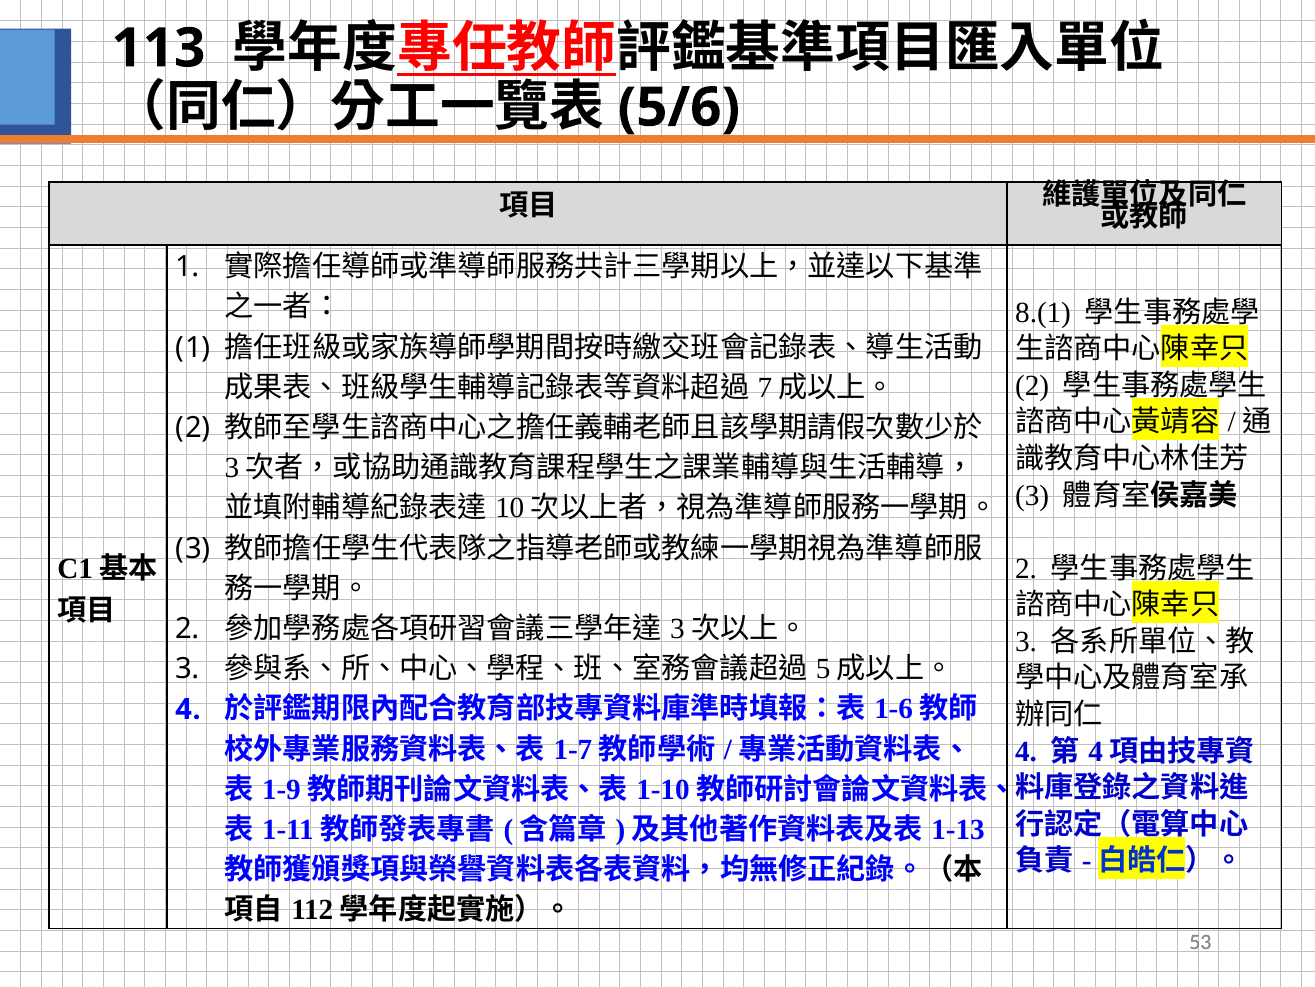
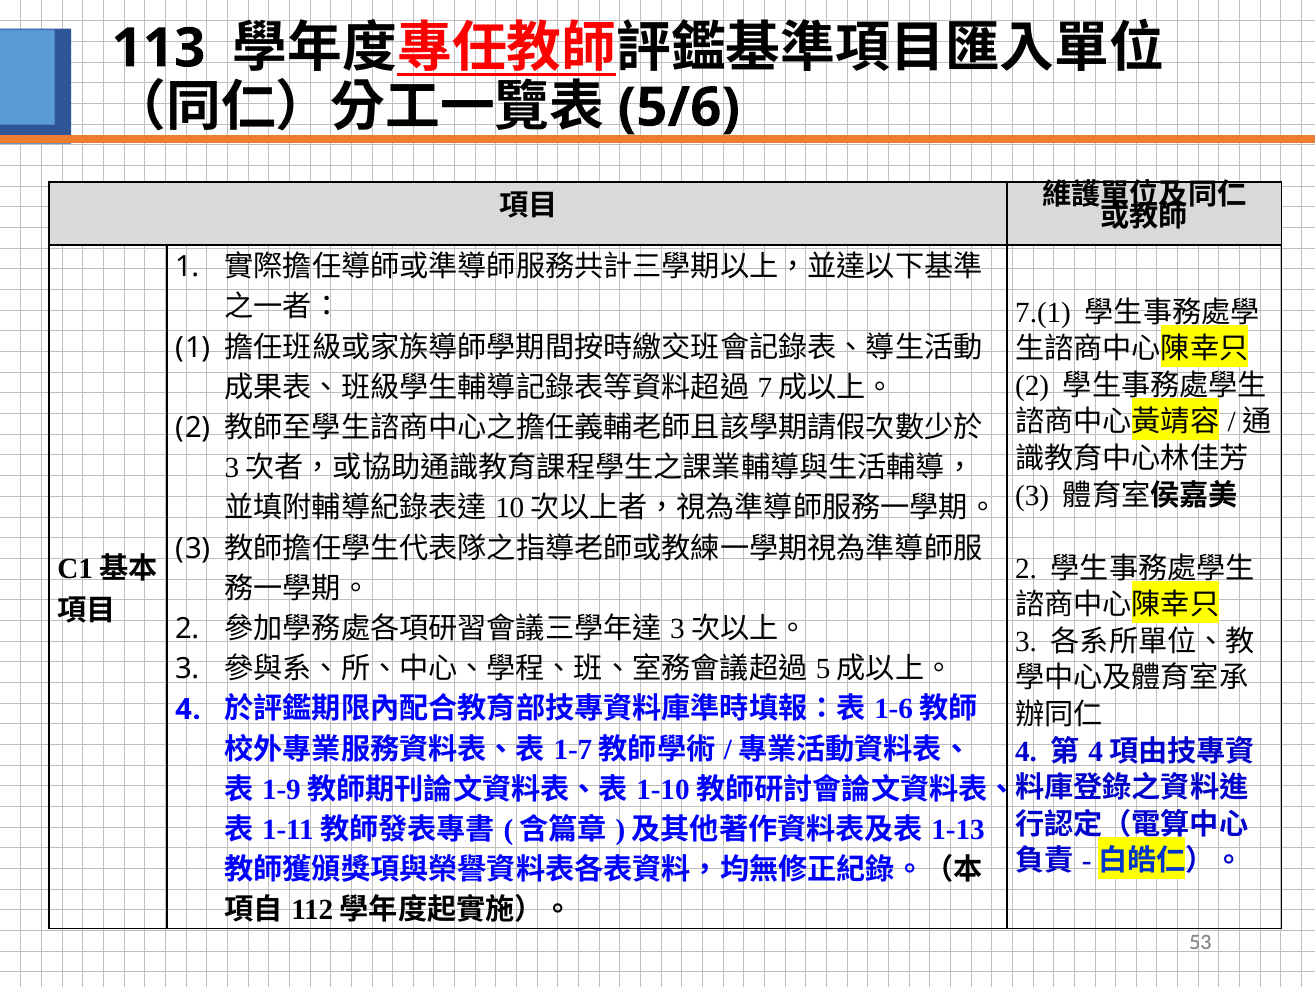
8.(1: 8.(1 -> 7.(1 (1043, 312)
